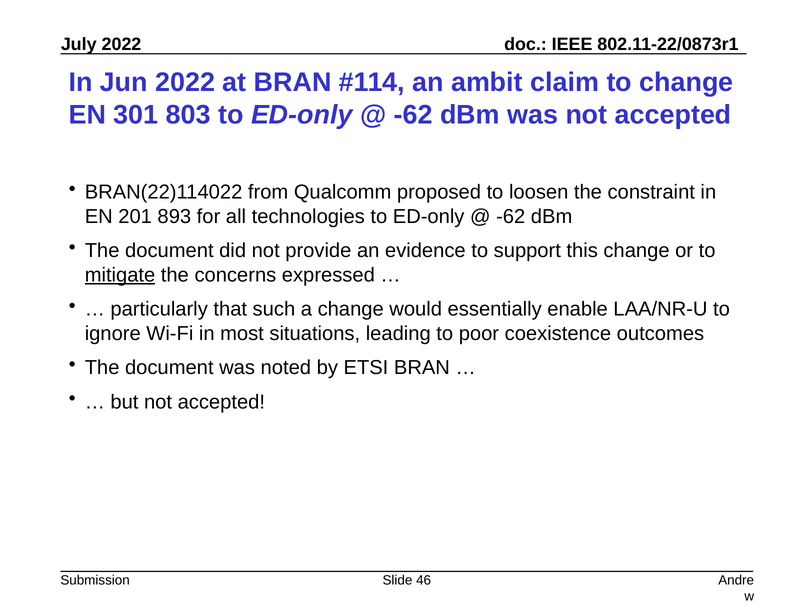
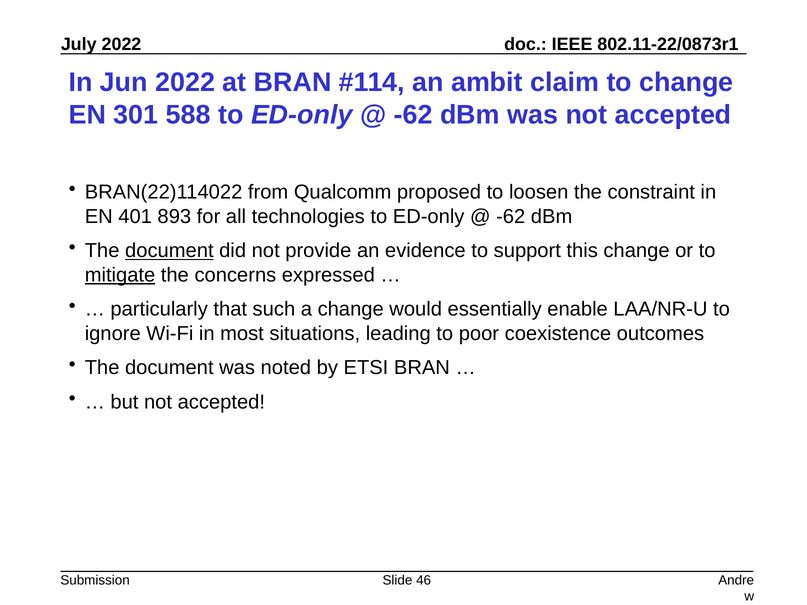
803: 803 -> 588 (188, 115)
201: 201 -> 401 (135, 217)
document underline: none -> present (169, 251)
